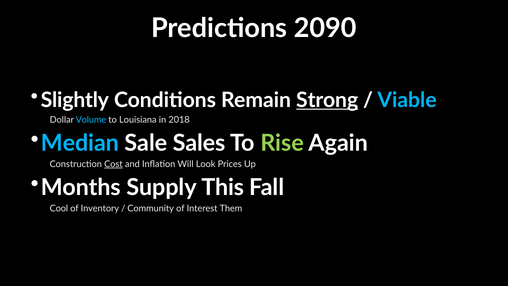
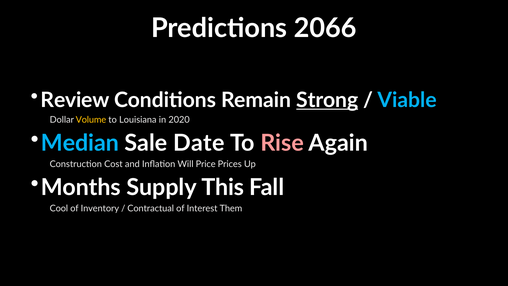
2090: 2090 -> 2066 (325, 28)
Slightly: Slightly -> Review (75, 100)
Volume colour: light blue -> yellow (91, 120)
2018: 2018 -> 2020 (179, 120)
Sales: Sales -> Date (199, 143)
Rise colour: light green -> pink (282, 143)
Cost underline: present -> none (113, 164)
Look: Look -> Price (206, 164)
Community: Community -> Contractual (151, 208)
